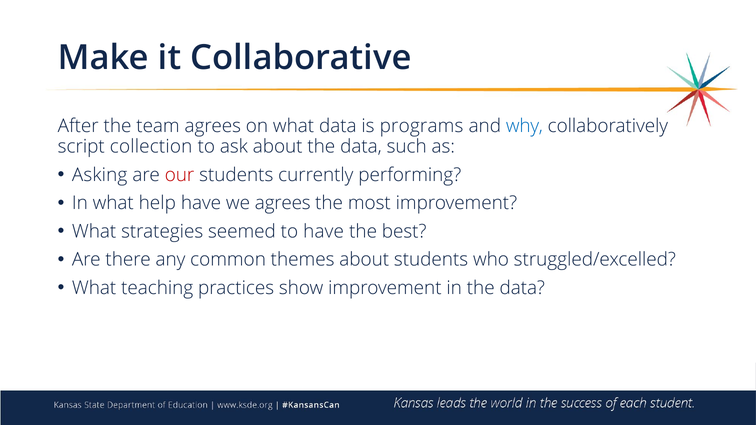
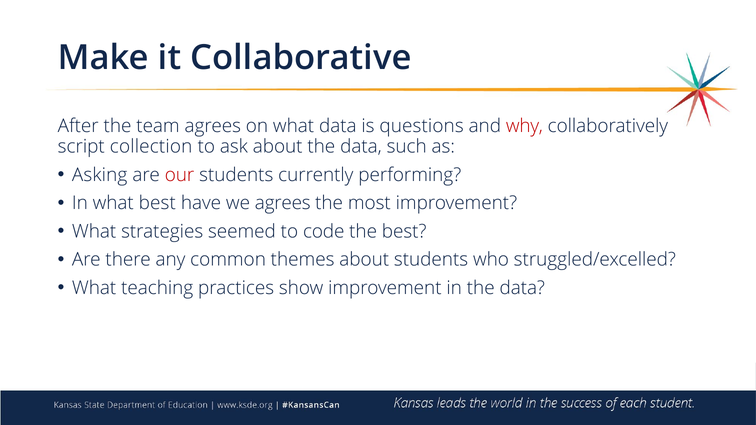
programs: programs -> questions (422, 126)
why colour: blue -> red (524, 126)
what help: help -> best (157, 203)
to have: have -> code (324, 232)
